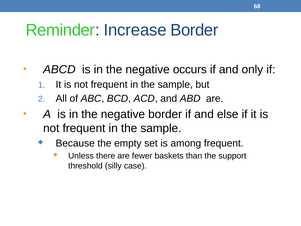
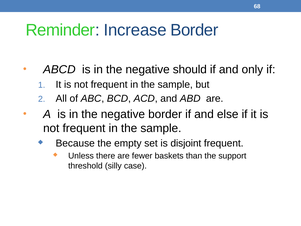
occurs: occurs -> should (190, 70)
among: among -> disjoint (186, 143)
